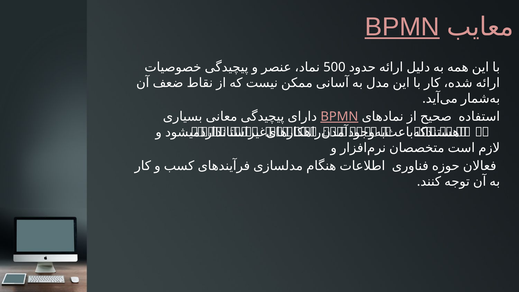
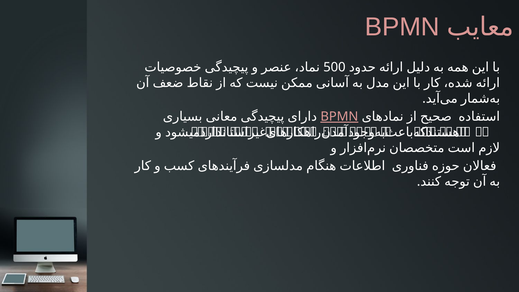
BPMN underline: present -> none (402, 27)
